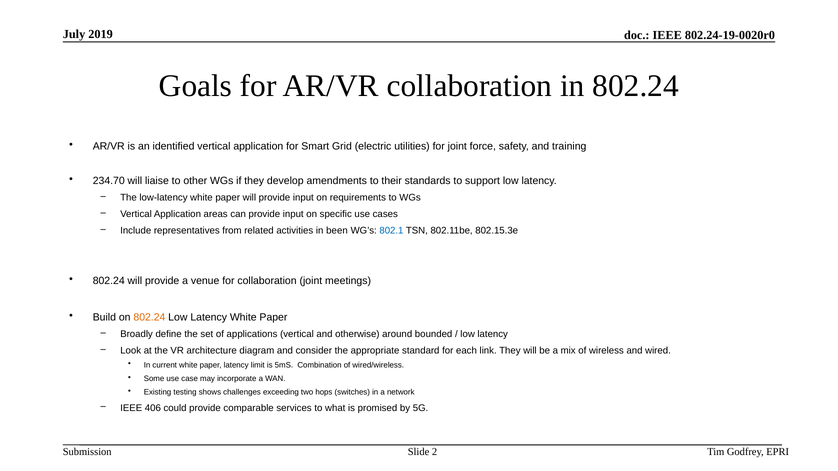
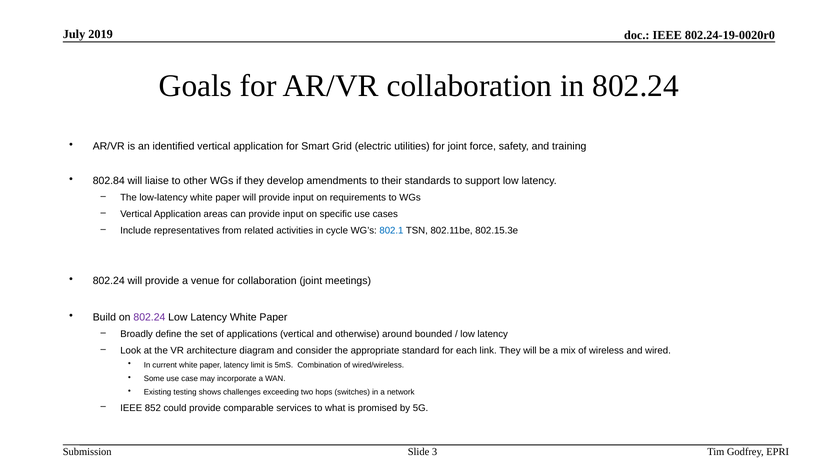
234.70: 234.70 -> 802.84 (109, 181)
been: been -> cycle (337, 231)
802.24 colour: orange -> purple (149, 318)
406: 406 -> 852 (153, 408)
2: 2 -> 3 (435, 452)
